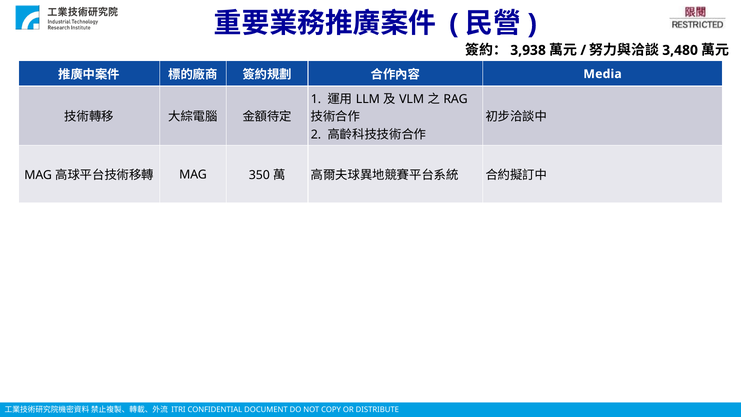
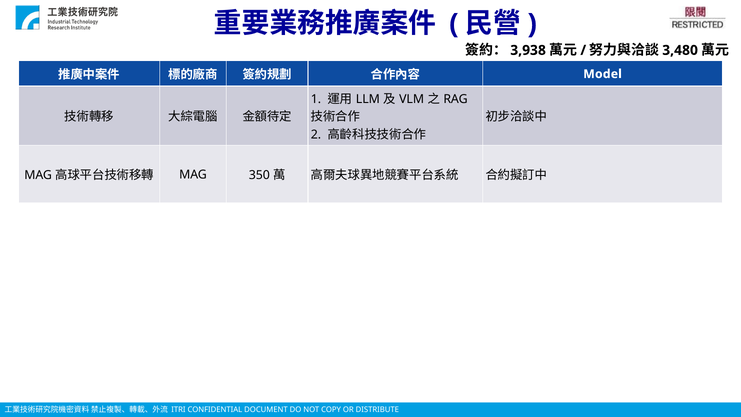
Media: Media -> Model (603, 74)
